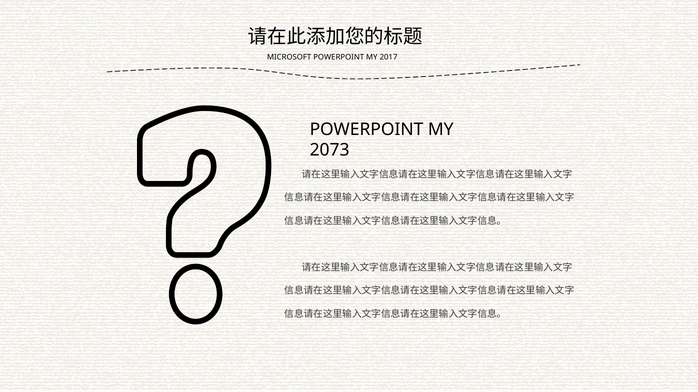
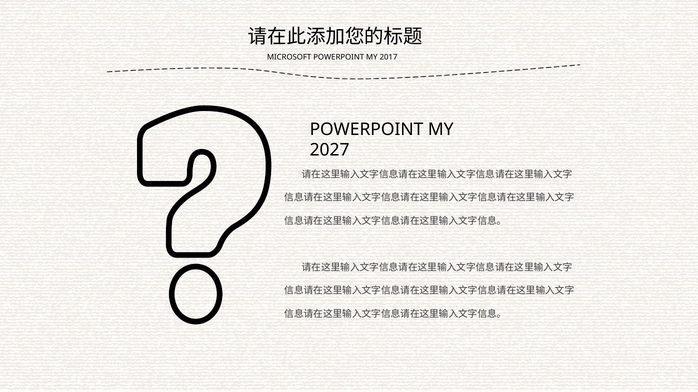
2073: 2073 -> 2027 (330, 150)
